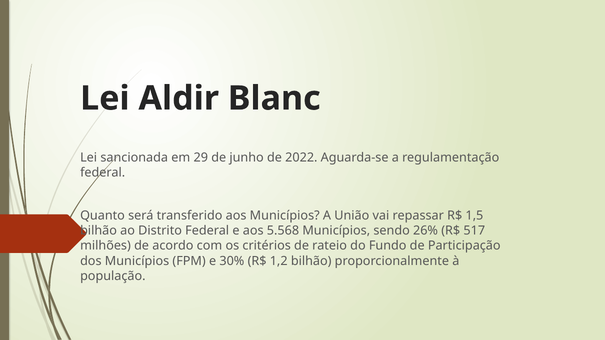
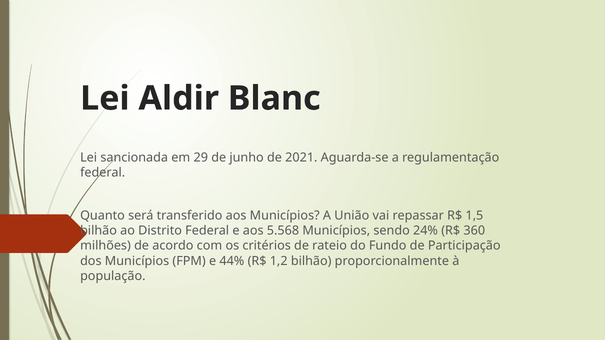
2022: 2022 -> 2021 (301, 158)
26%: 26% -> 24% (426, 231)
517: 517 -> 360 (474, 231)
30%: 30% -> 44% (232, 261)
